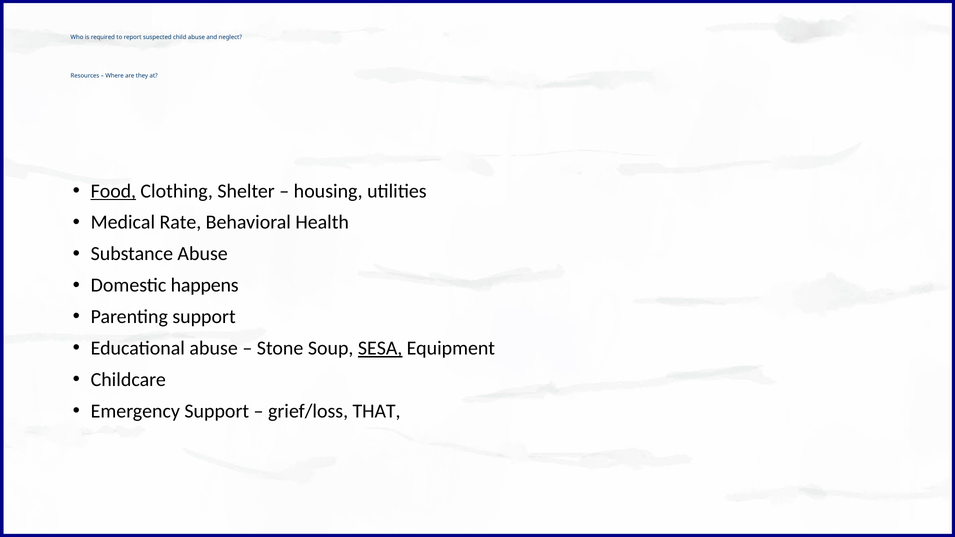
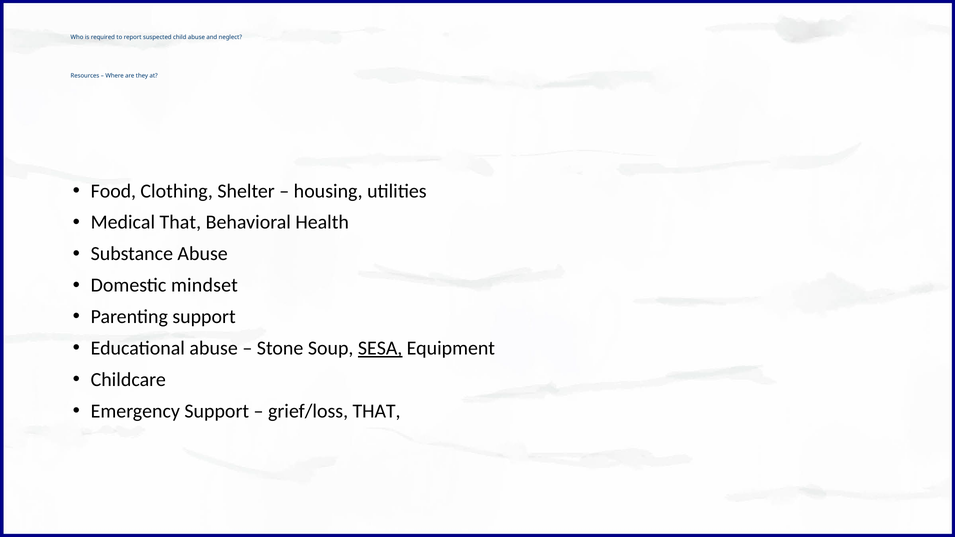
Food underline: present -> none (113, 191)
Medical Rate: Rate -> That (180, 222)
happens: happens -> mindset (204, 285)
